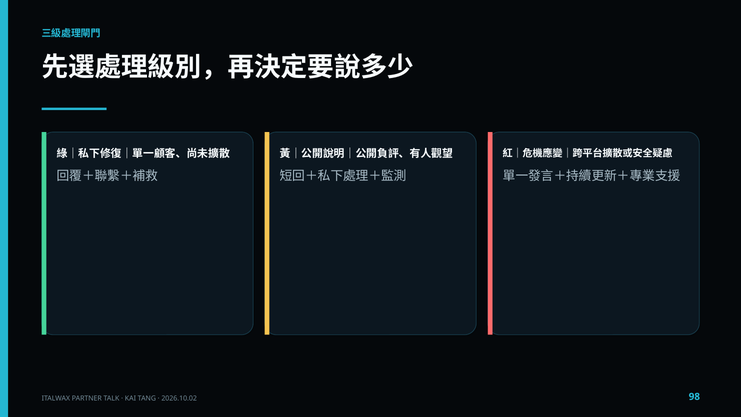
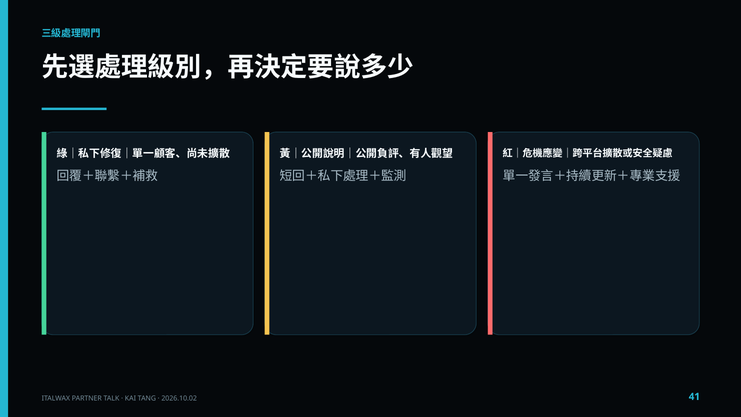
98: 98 -> 41 (694, 396)
